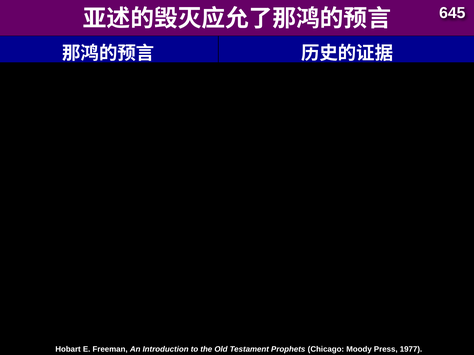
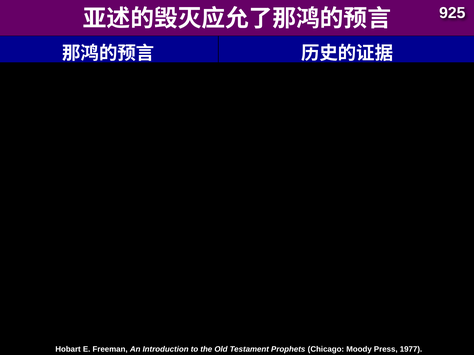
645: 645 -> 925 (452, 13)
